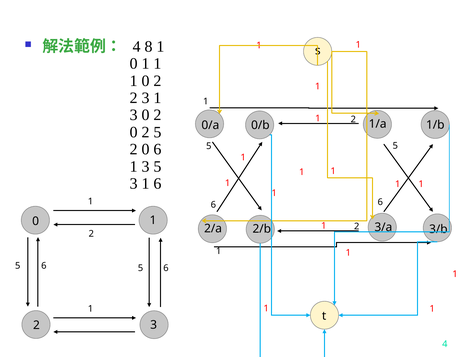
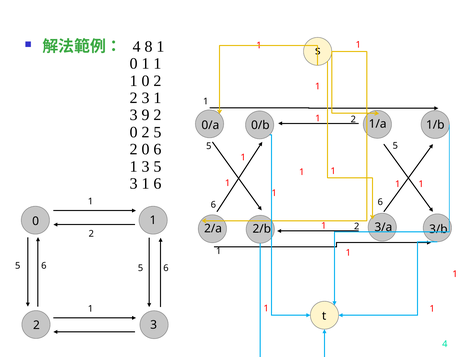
3 0: 0 -> 9 (146, 115)
